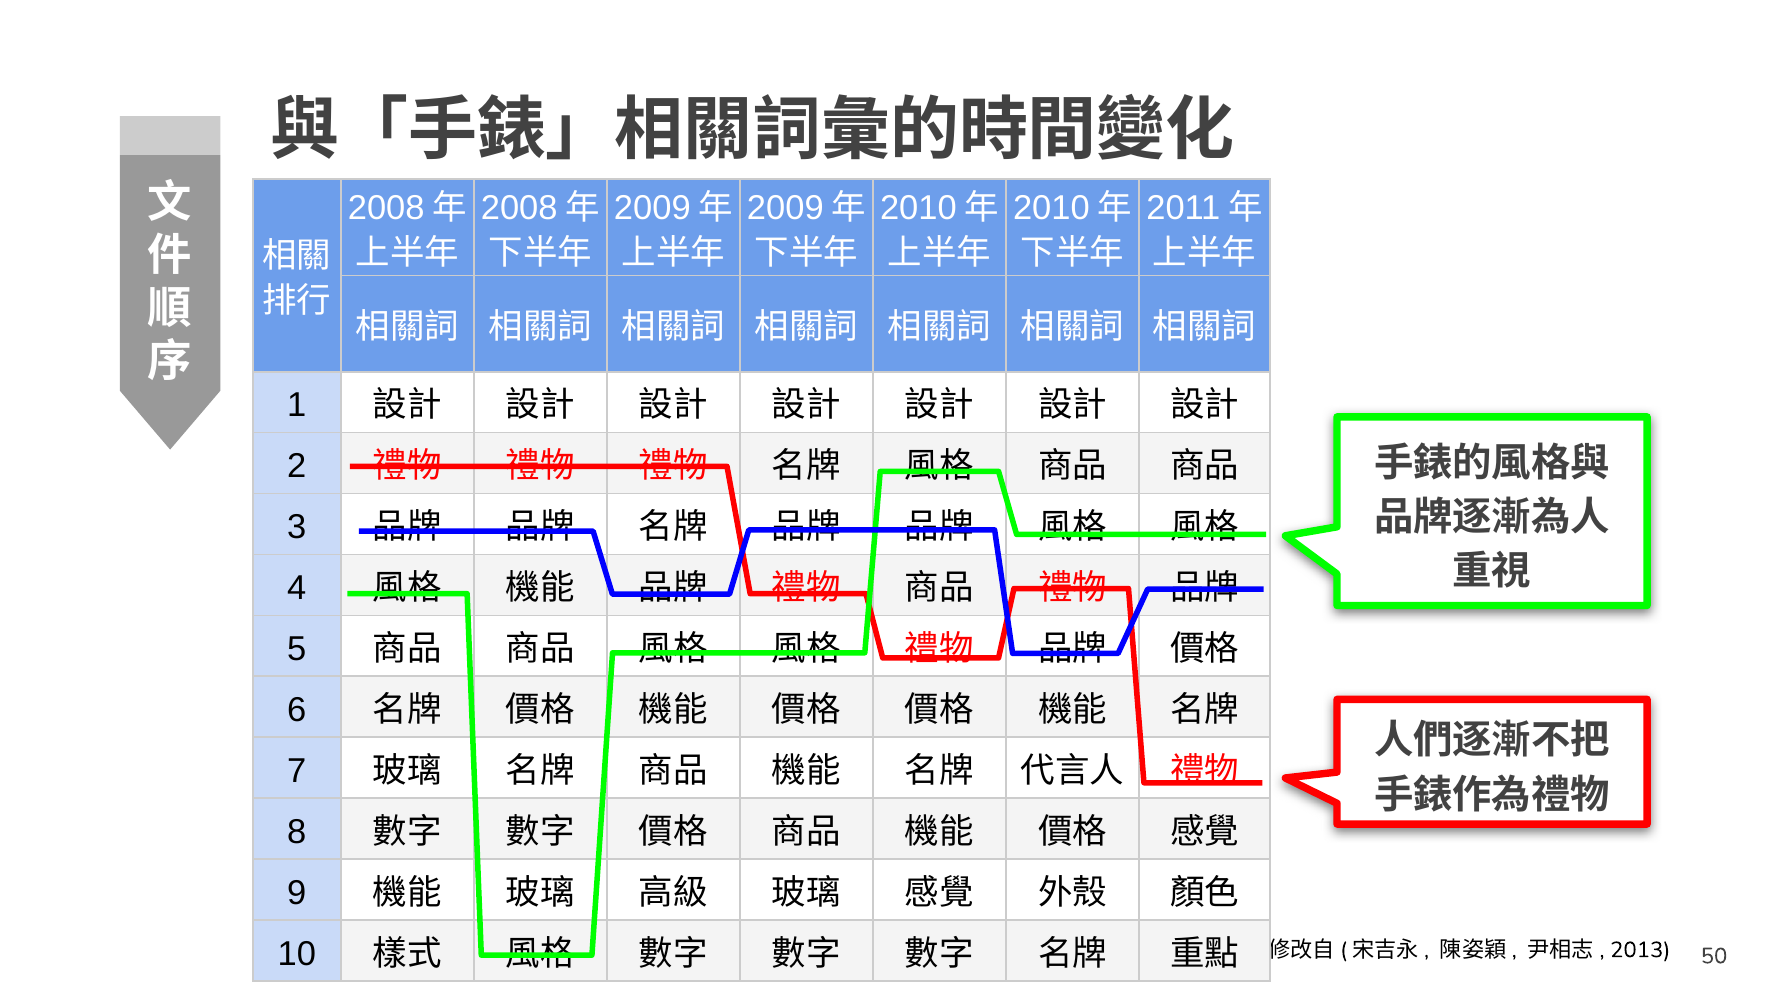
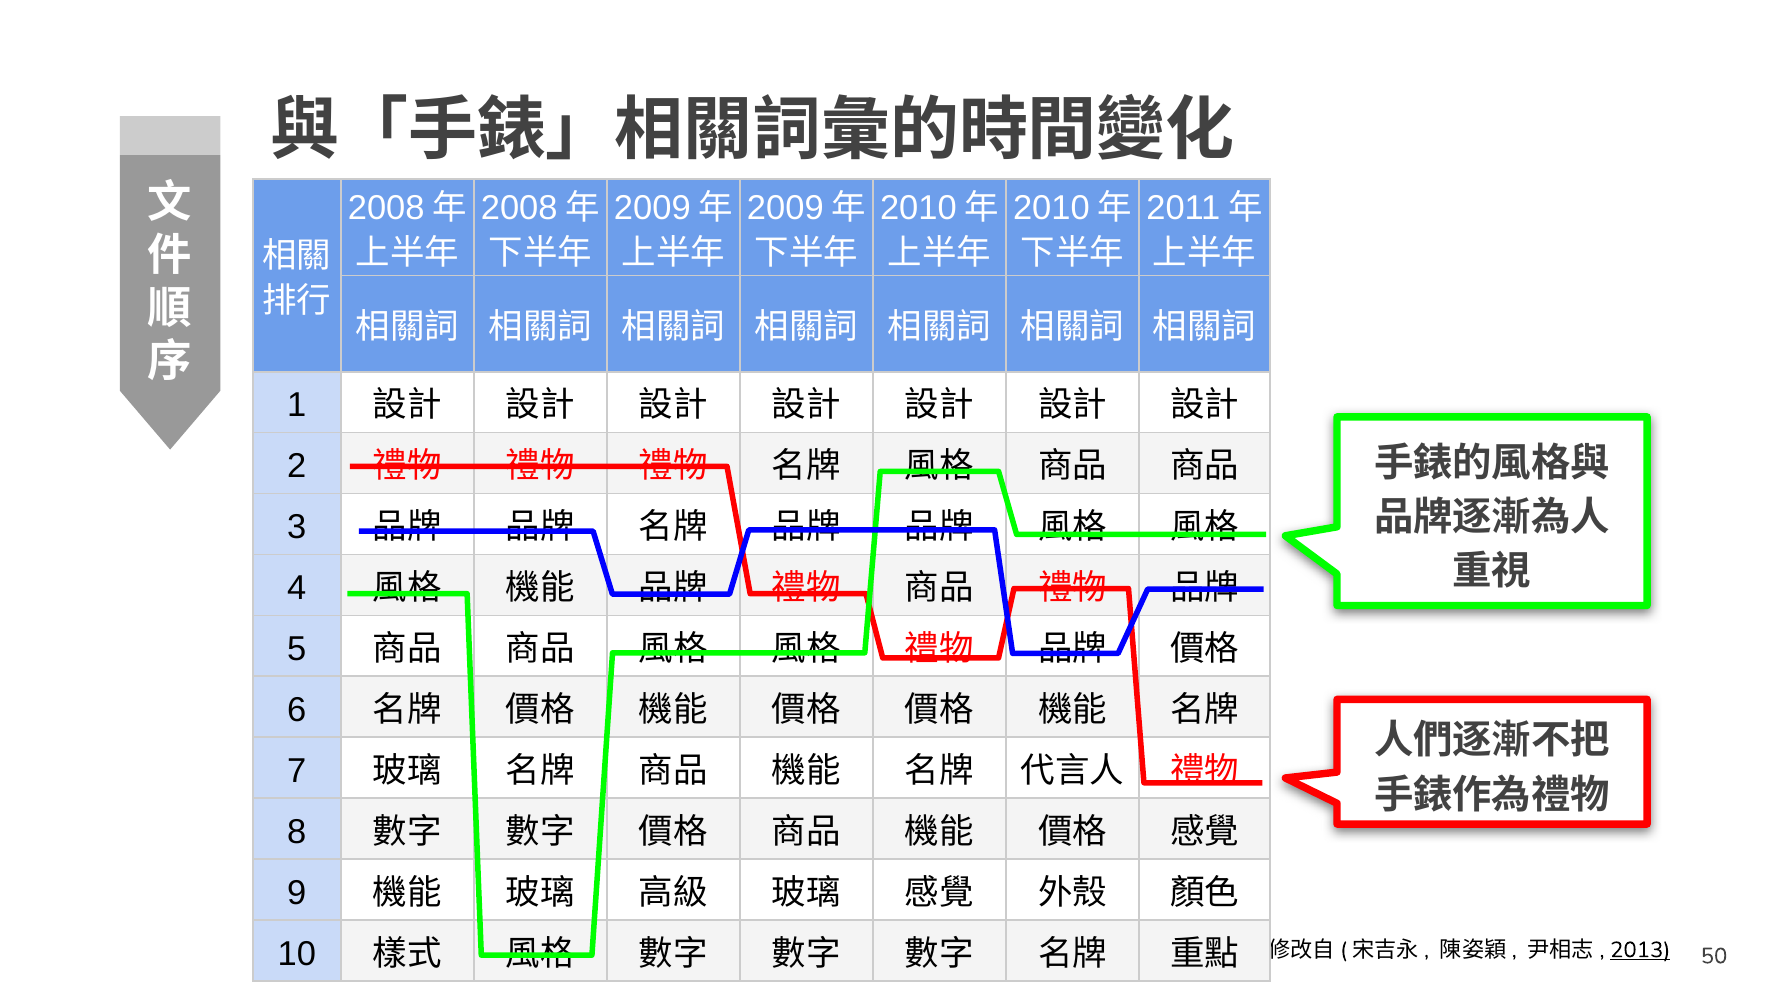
2013 underline: none -> present (1640, 950)
